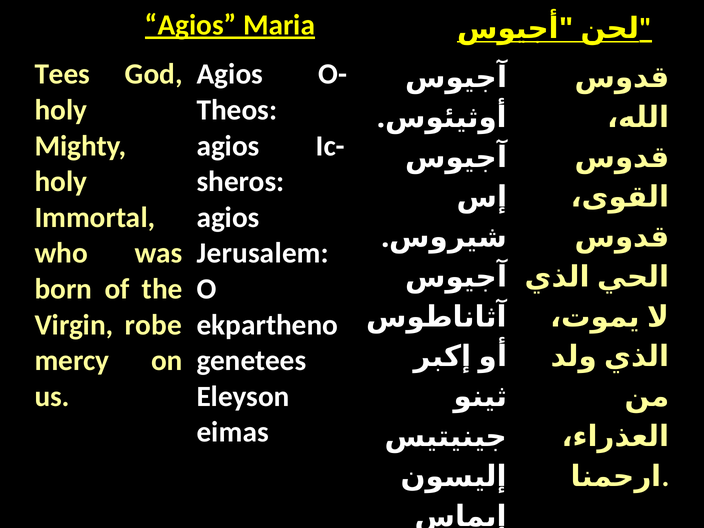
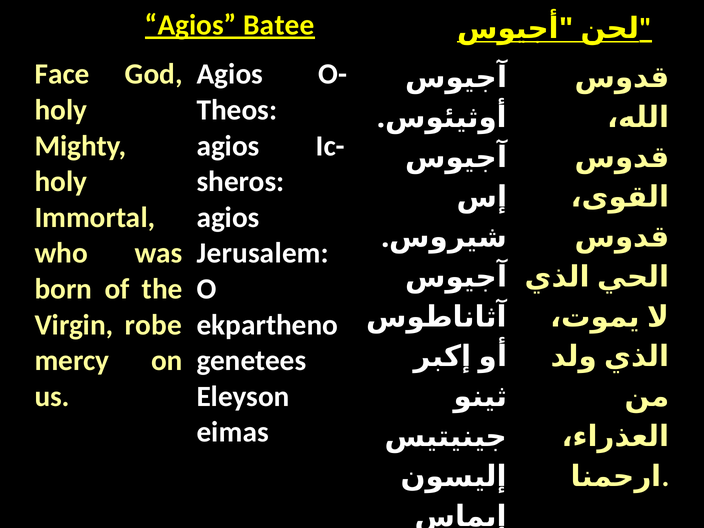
Maria: Maria -> Batee (279, 25)
Tees: Tees -> Face (62, 74)
